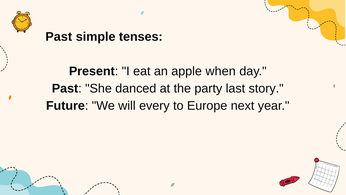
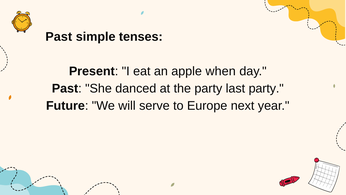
last story: story -> party (266, 88)
every: every -> serve (154, 106)
